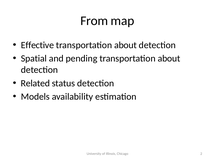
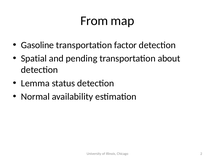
Effective: Effective -> Gasoline (37, 45)
about: about -> factor (125, 45)
Related: Related -> Lemma (35, 83)
Models: Models -> Normal (35, 97)
